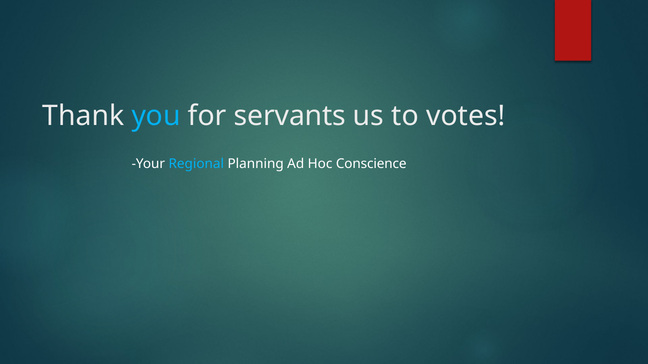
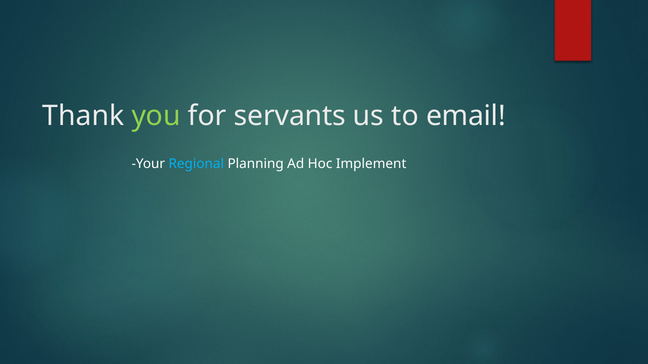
you colour: light blue -> light green (156, 116)
votes: votes -> email (466, 116)
Conscience: Conscience -> Implement (371, 164)
